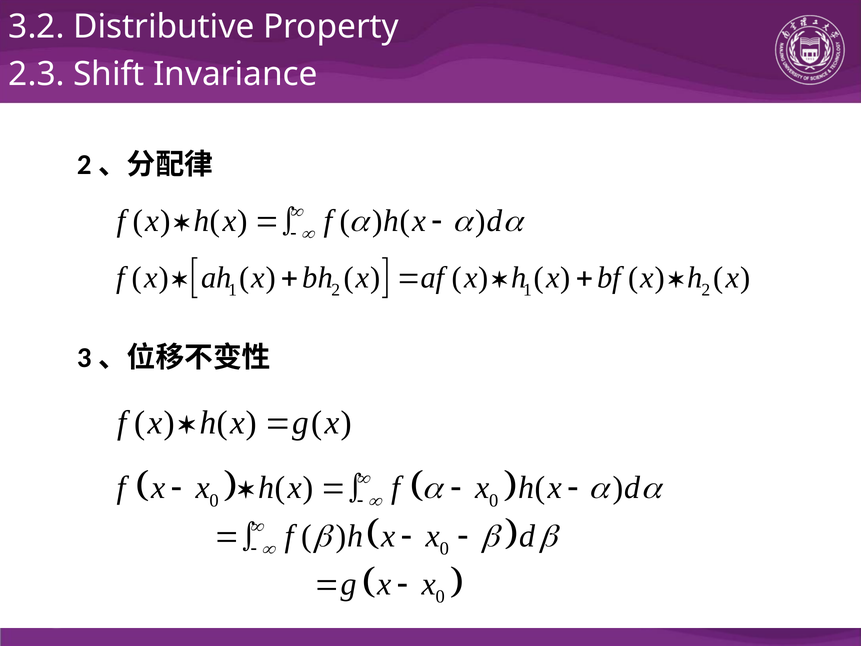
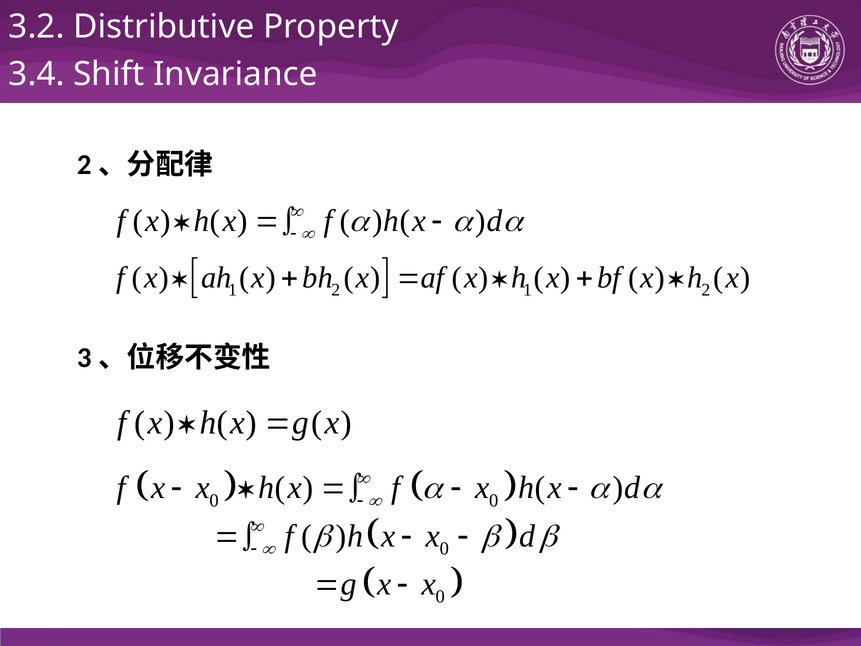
2.3: 2.3 -> 3.4 (37, 74)
